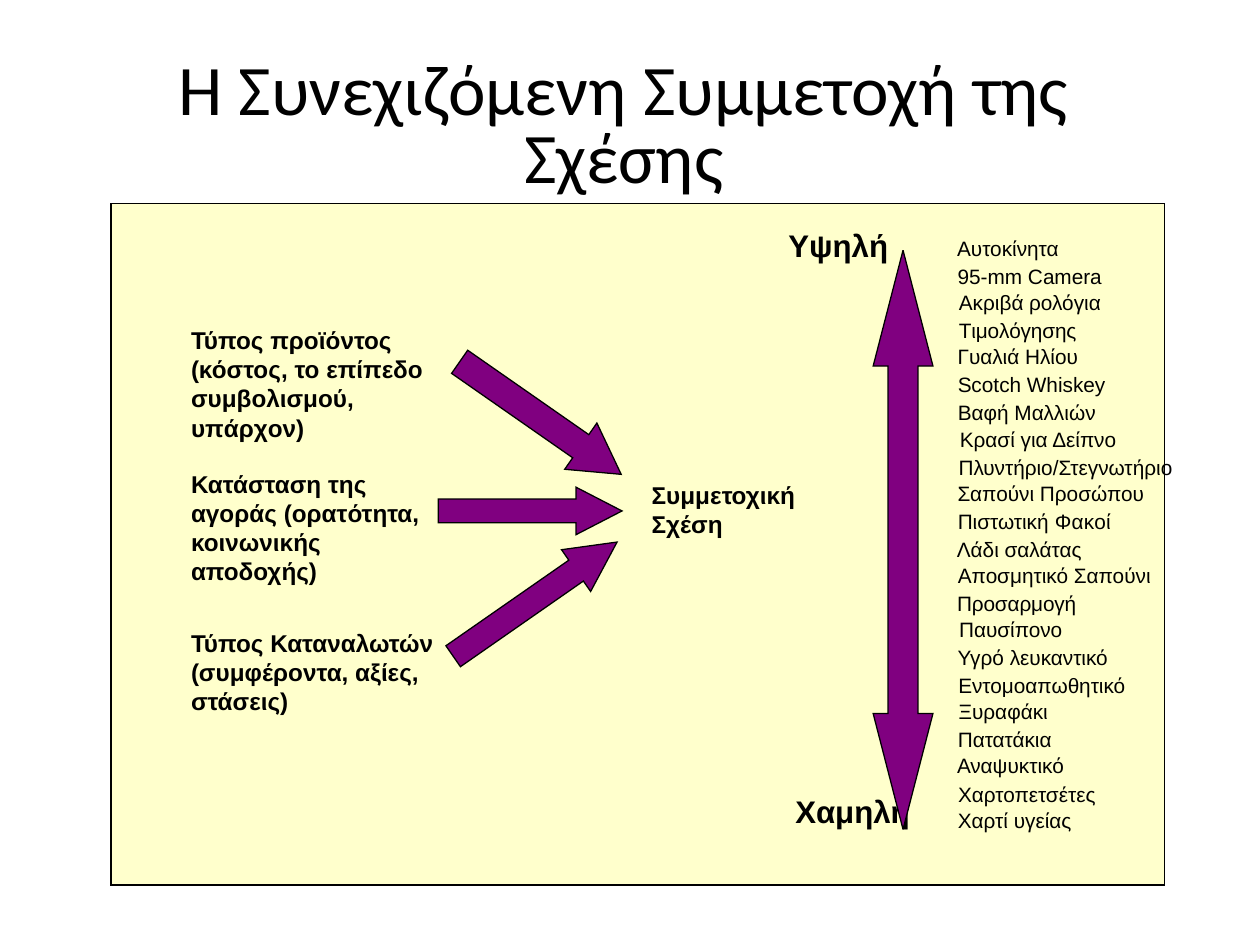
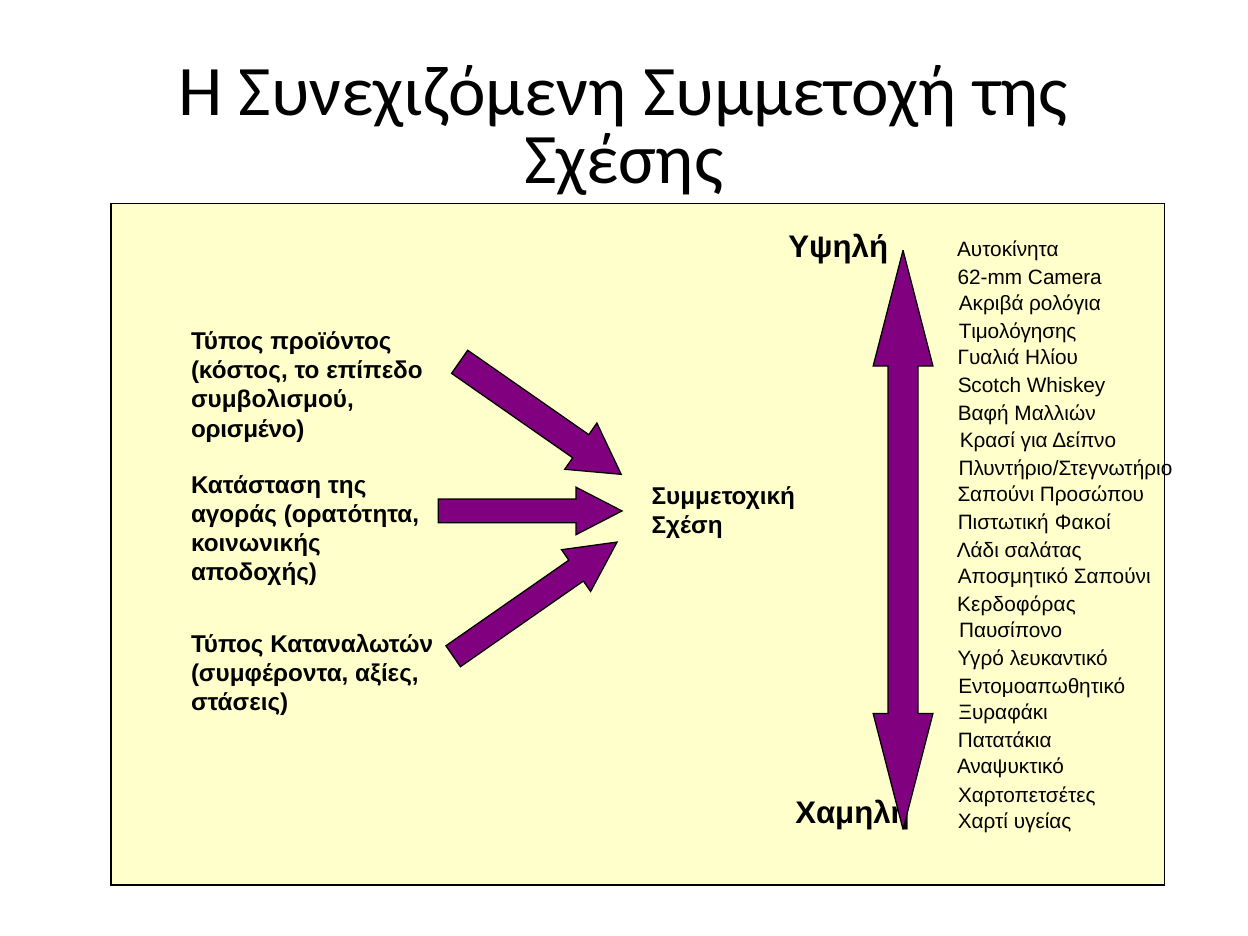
95-mm: 95-mm -> 62-mm (990, 278)
υπάρχον: υπάρχον -> ορισμένο (248, 429)
Προσαρμογή: Προσαρμογή -> Κερδοφόρας (1016, 605)
